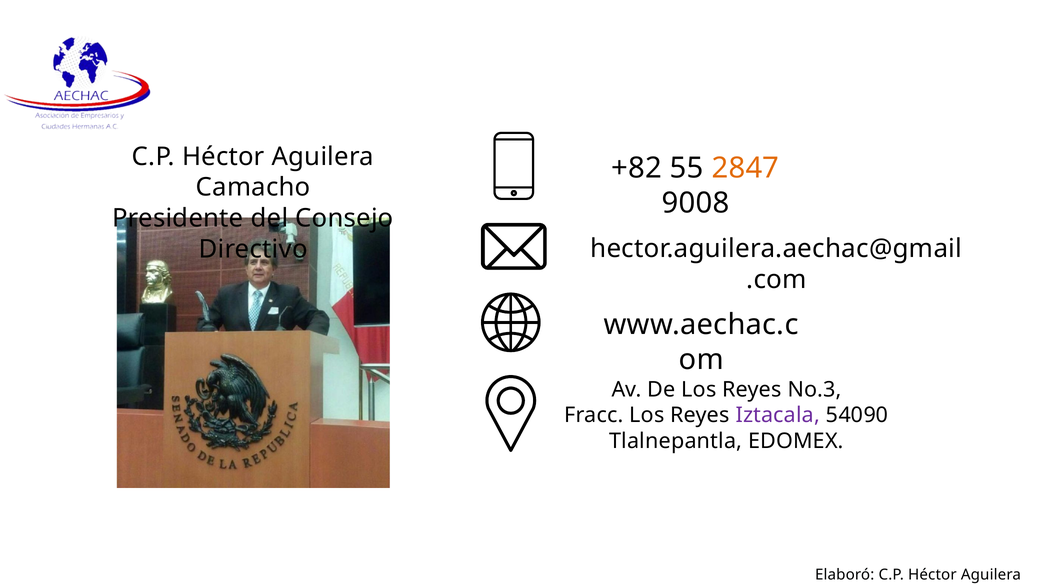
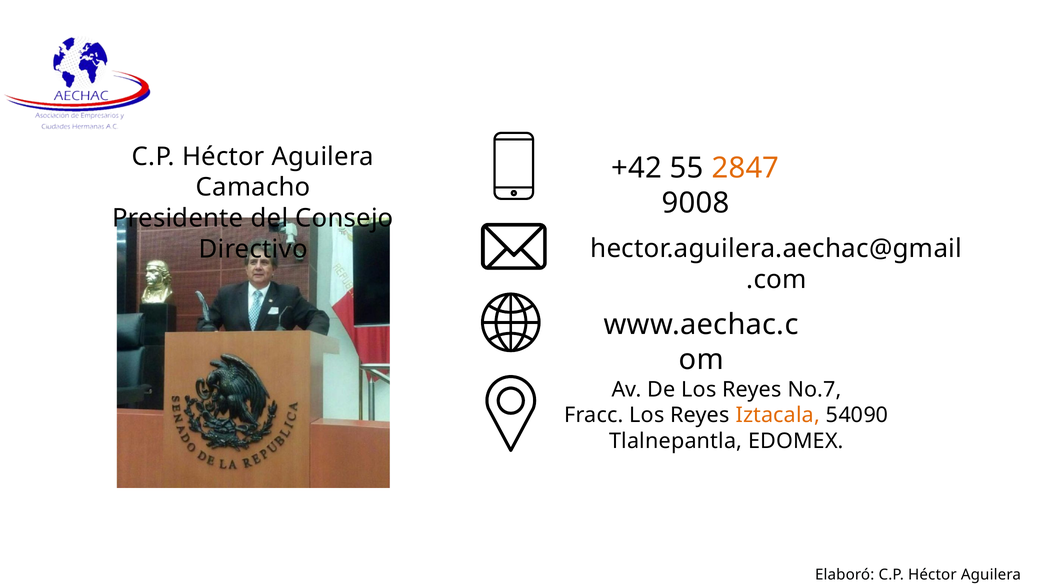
+82: +82 -> +42 (637, 168)
No.3: No.3 -> No.7 (814, 390)
Iztacala colour: purple -> orange (778, 416)
